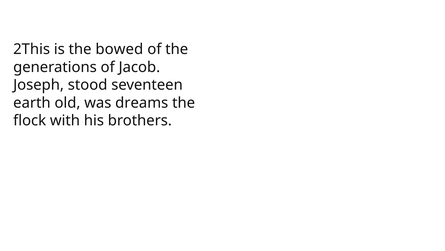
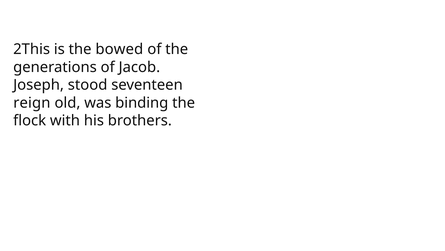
earth: earth -> reign (32, 103)
dreams: dreams -> binding (142, 103)
